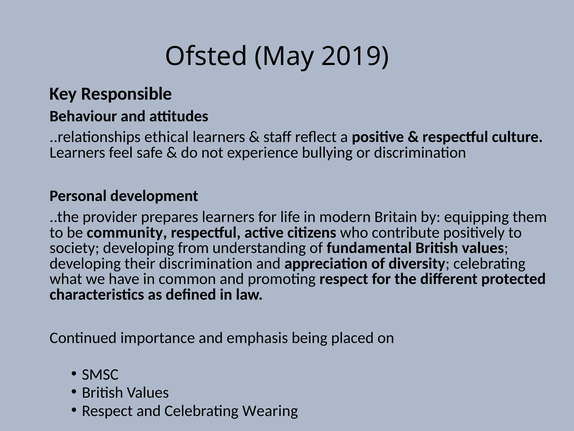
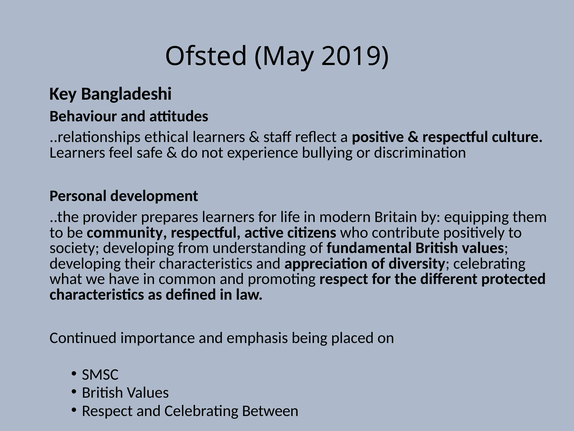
Responsible: Responsible -> Bangladeshi (127, 94)
their discrimination: discrimination -> characteristics (206, 263)
Wearing: Wearing -> Between (270, 410)
